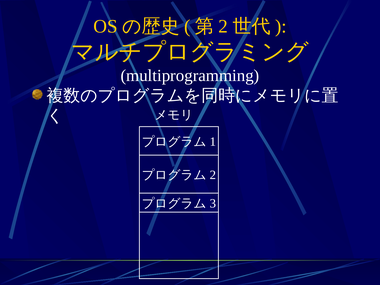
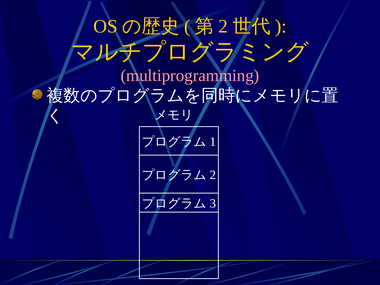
multiprogramming colour: white -> pink (190, 76)
